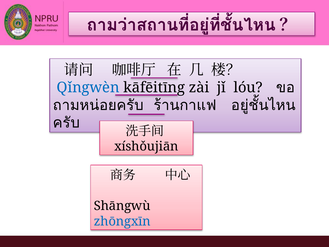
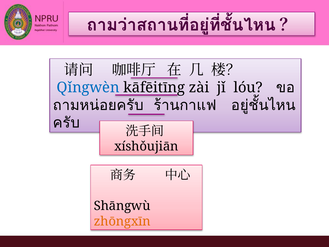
zhōngxīn colour: blue -> orange (122, 221)
